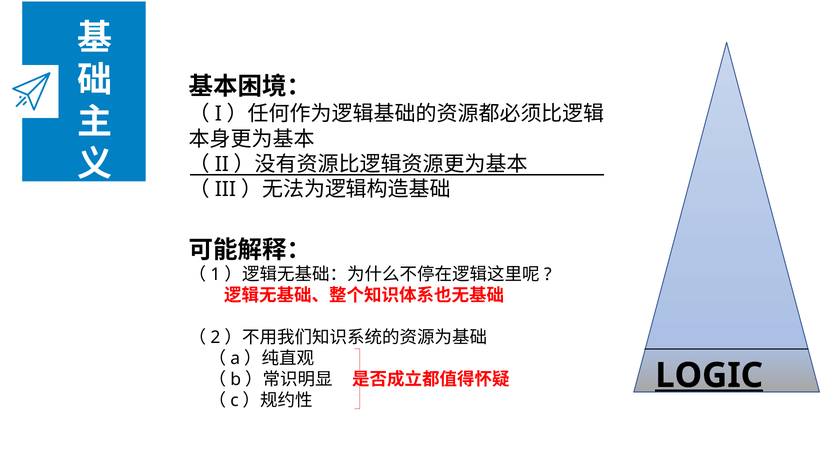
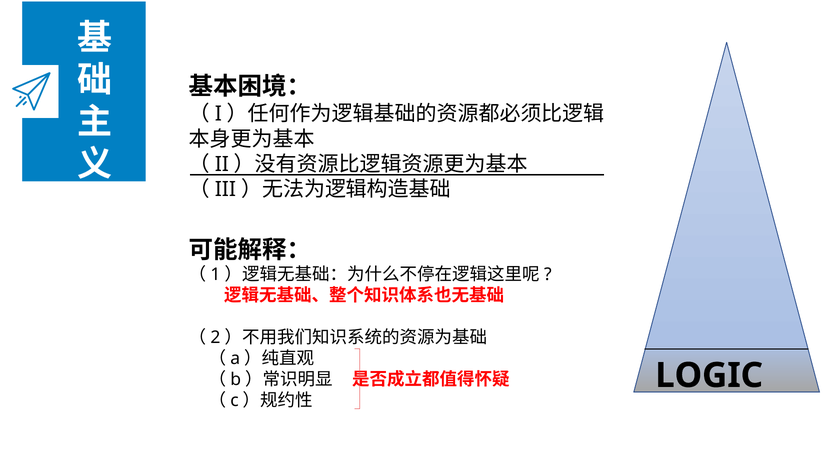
LOGIC underline: present -> none (709, 375)
